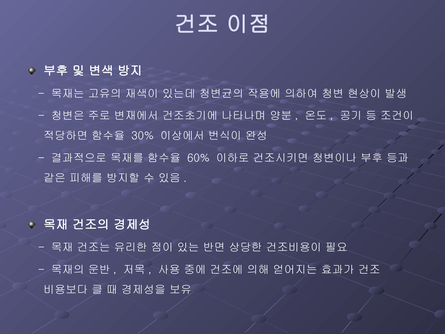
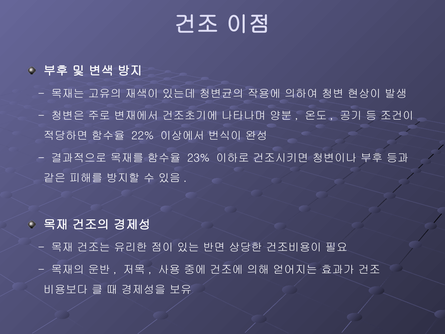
30%: 30% -> 22% (143, 136)
60%: 60% -> 23% (198, 158)
